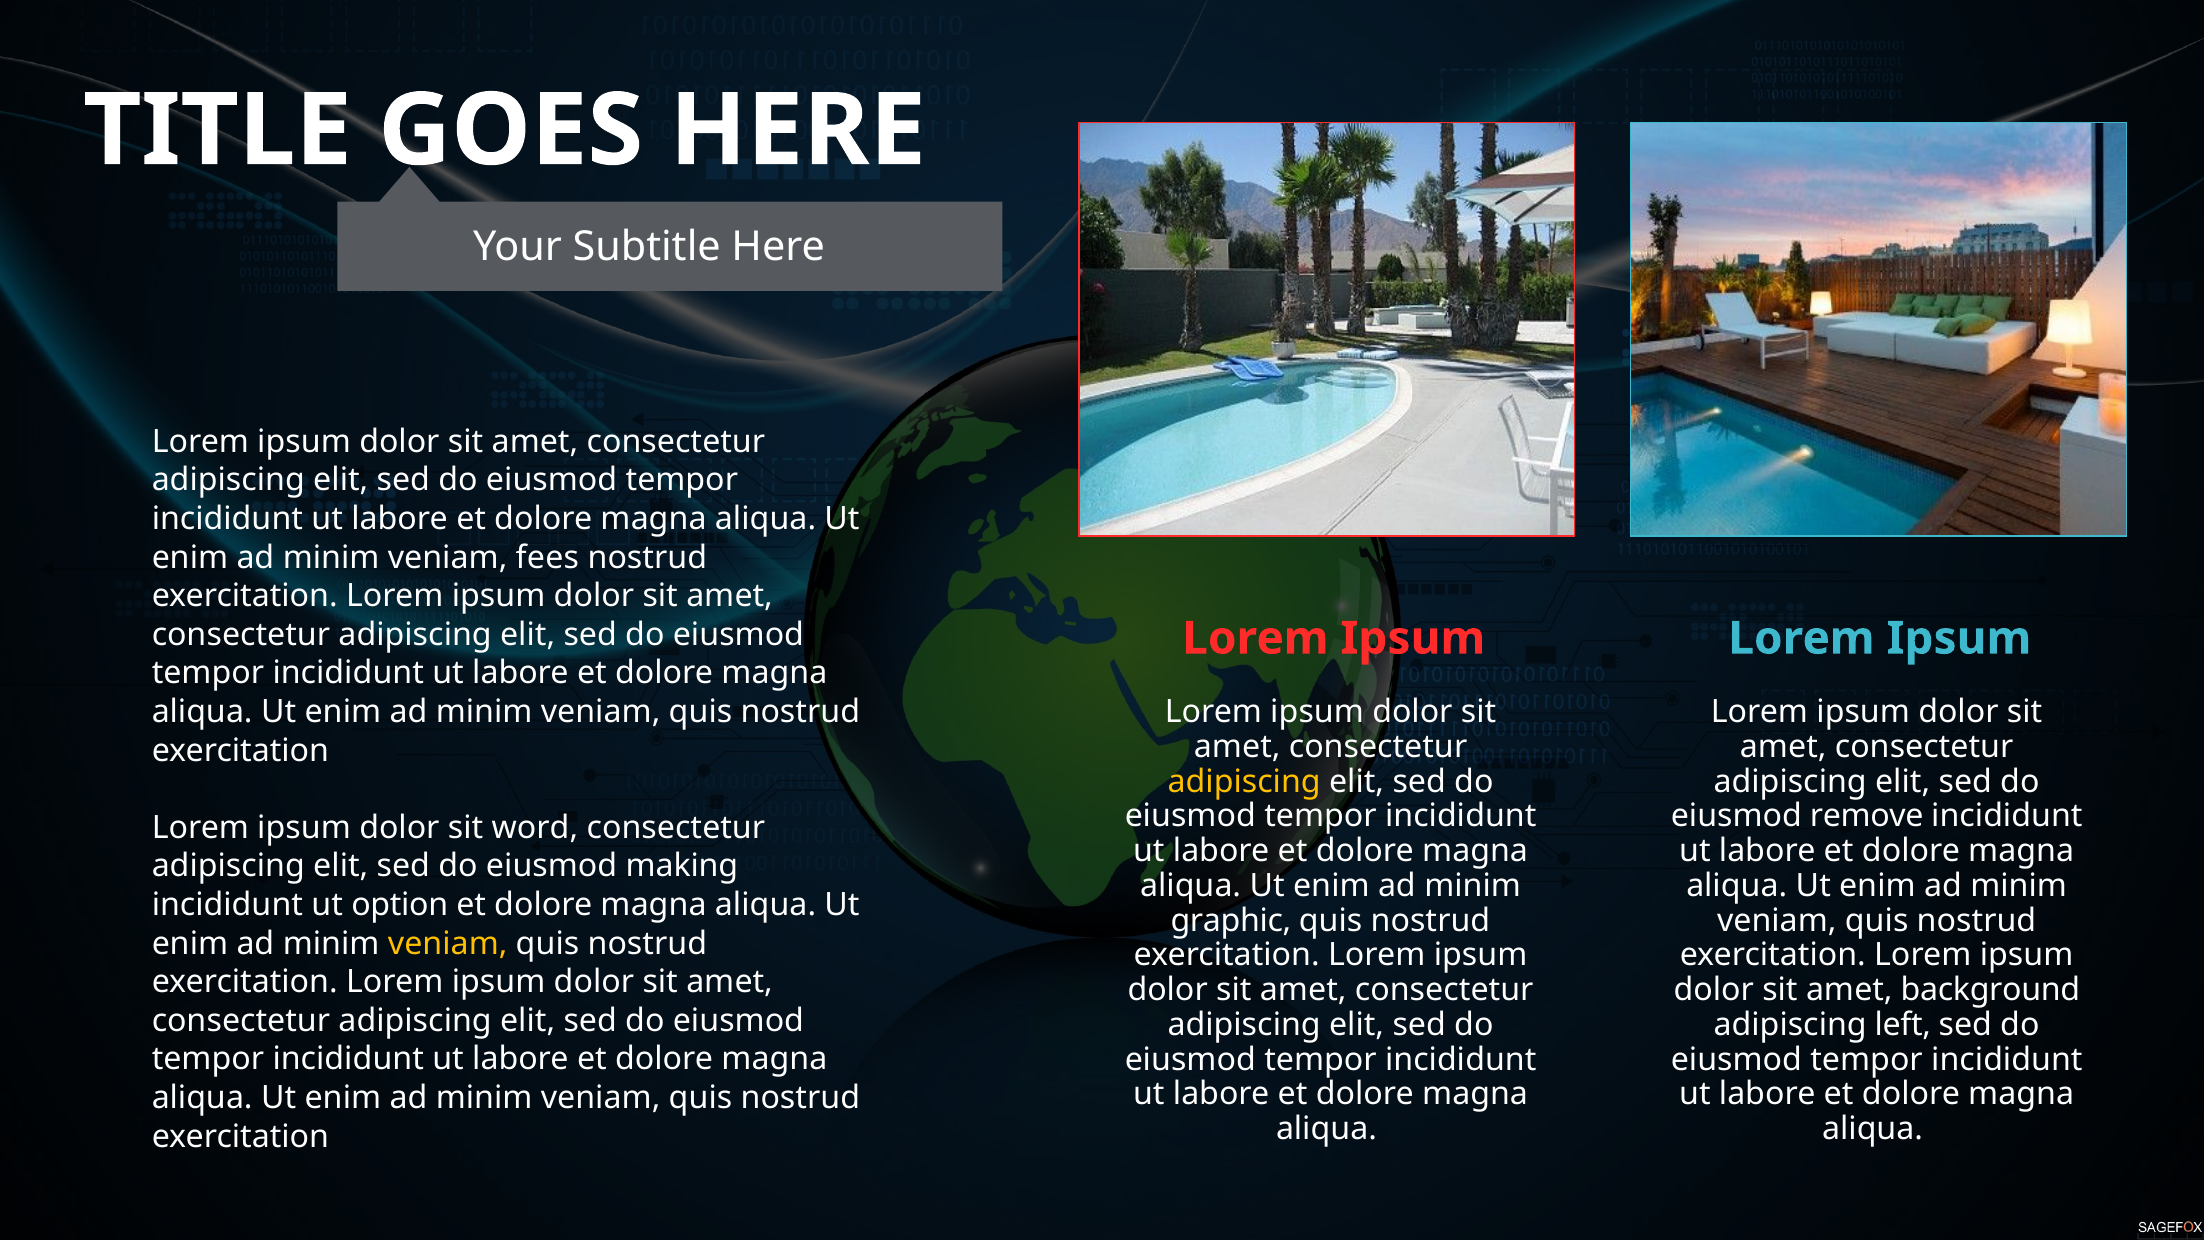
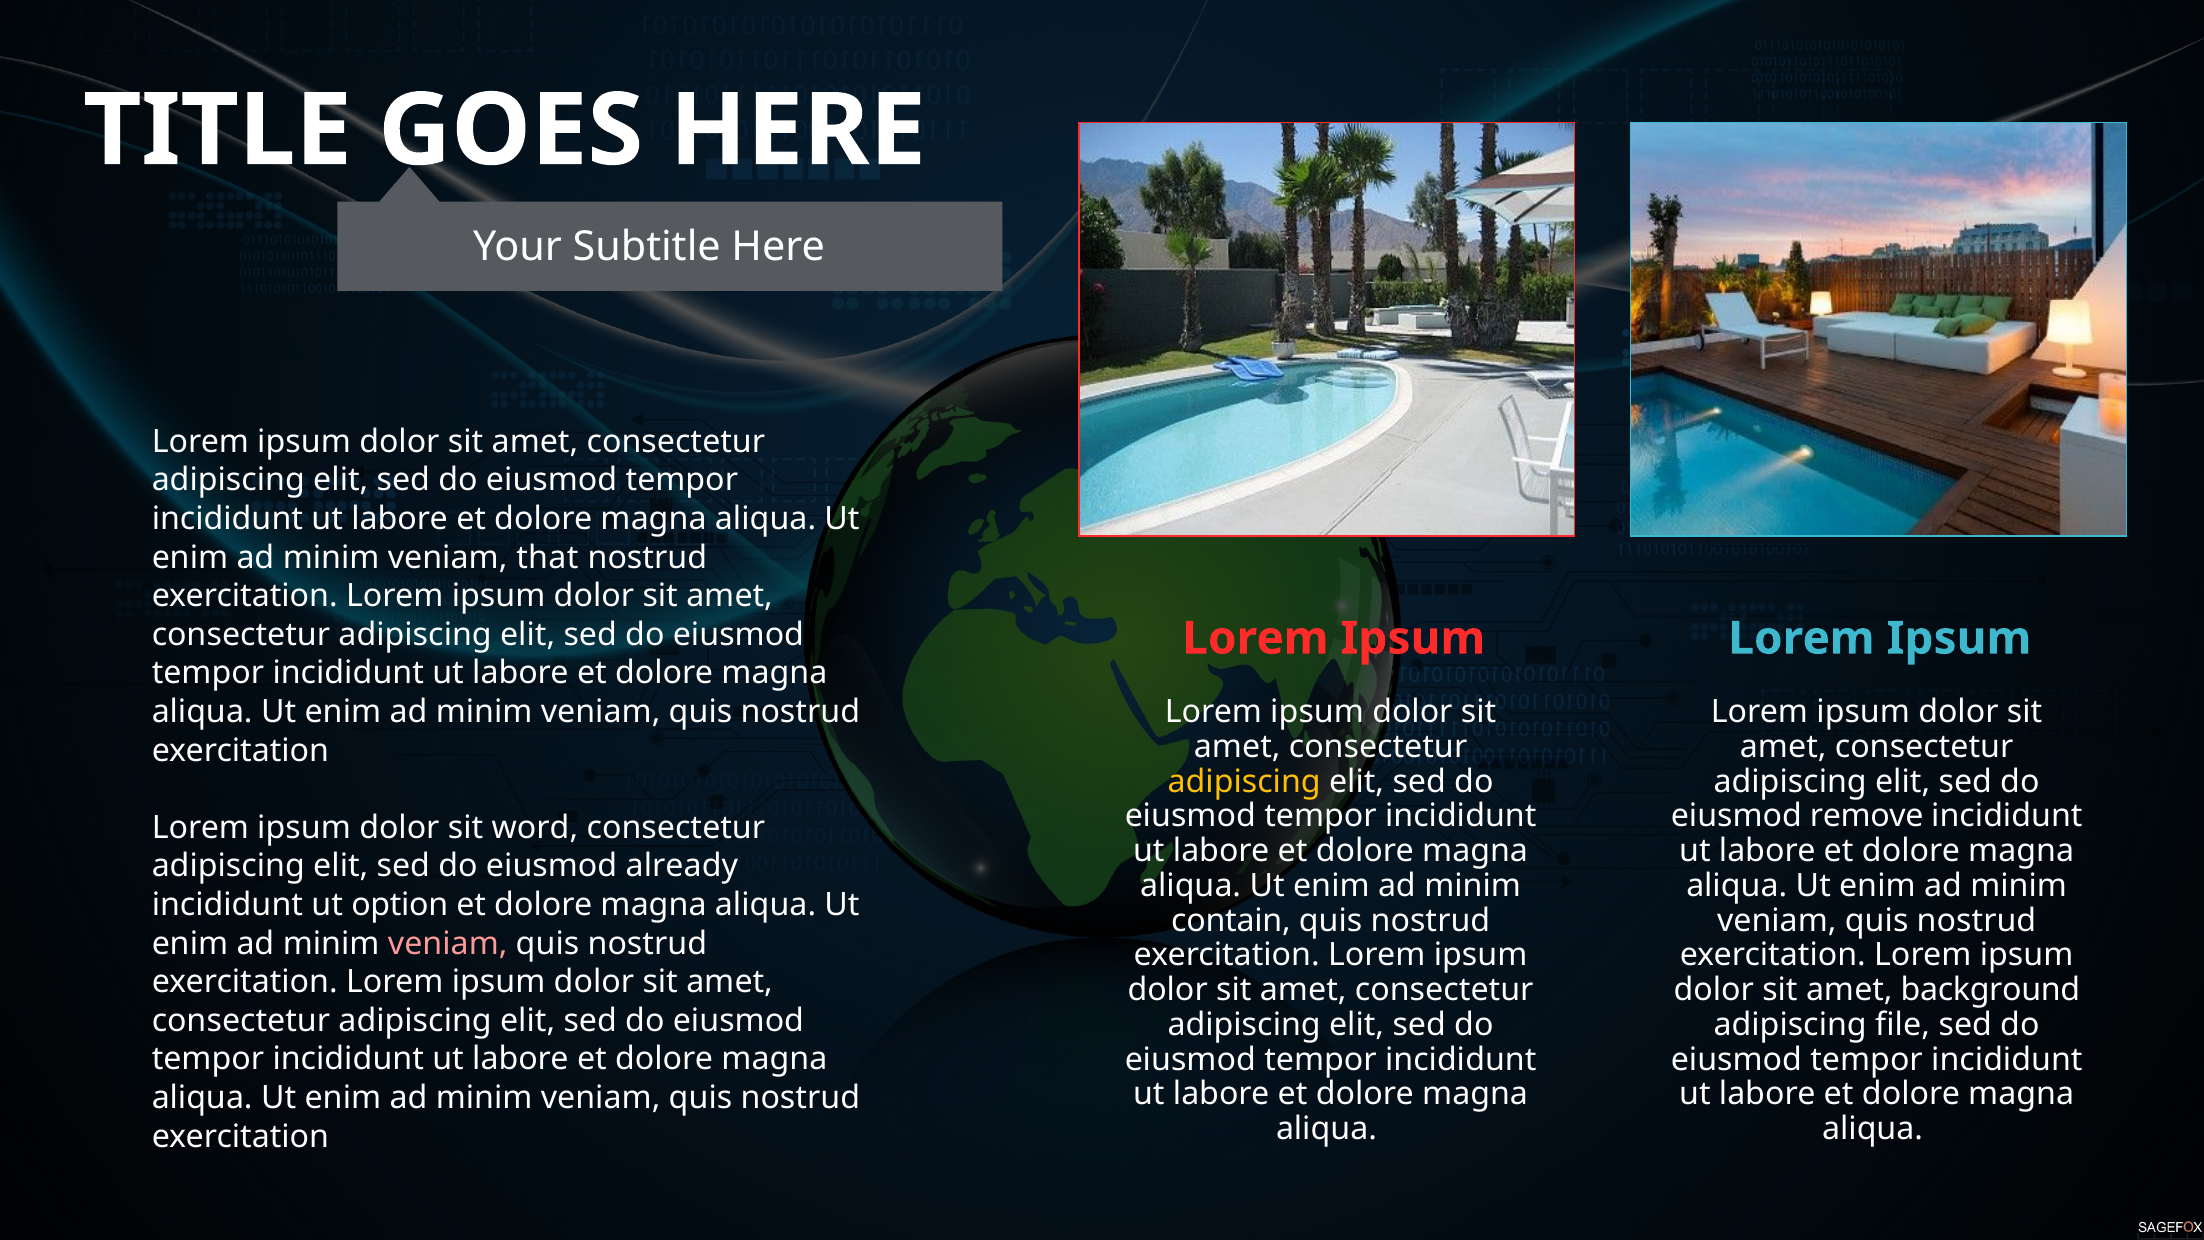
fees: fees -> that (547, 557)
making: making -> already (682, 866)
graphic: graphic -> contain (1231, 920)
veniam colour: yellow -> pink (448, 943)
left: left -> file (1903, 1025)
